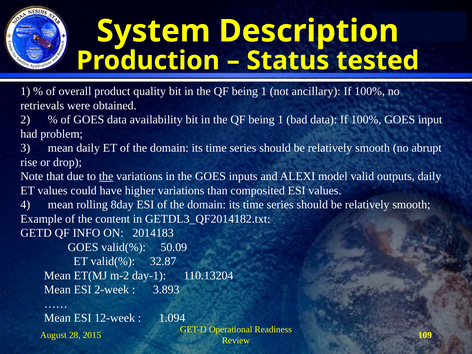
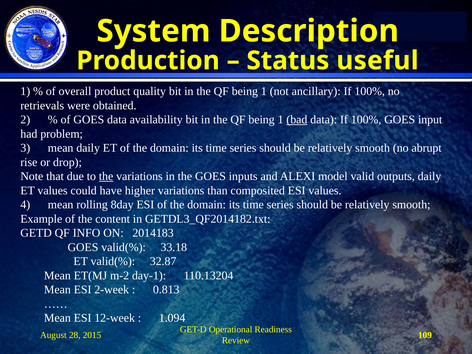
tested: tested -> useful (377, 61)
bad underline: none -> present (297, 120)
50.09: 50.09 -> 33.18 (174, 247)
3.893: 3.893 -> 0.813 (166, 290)
